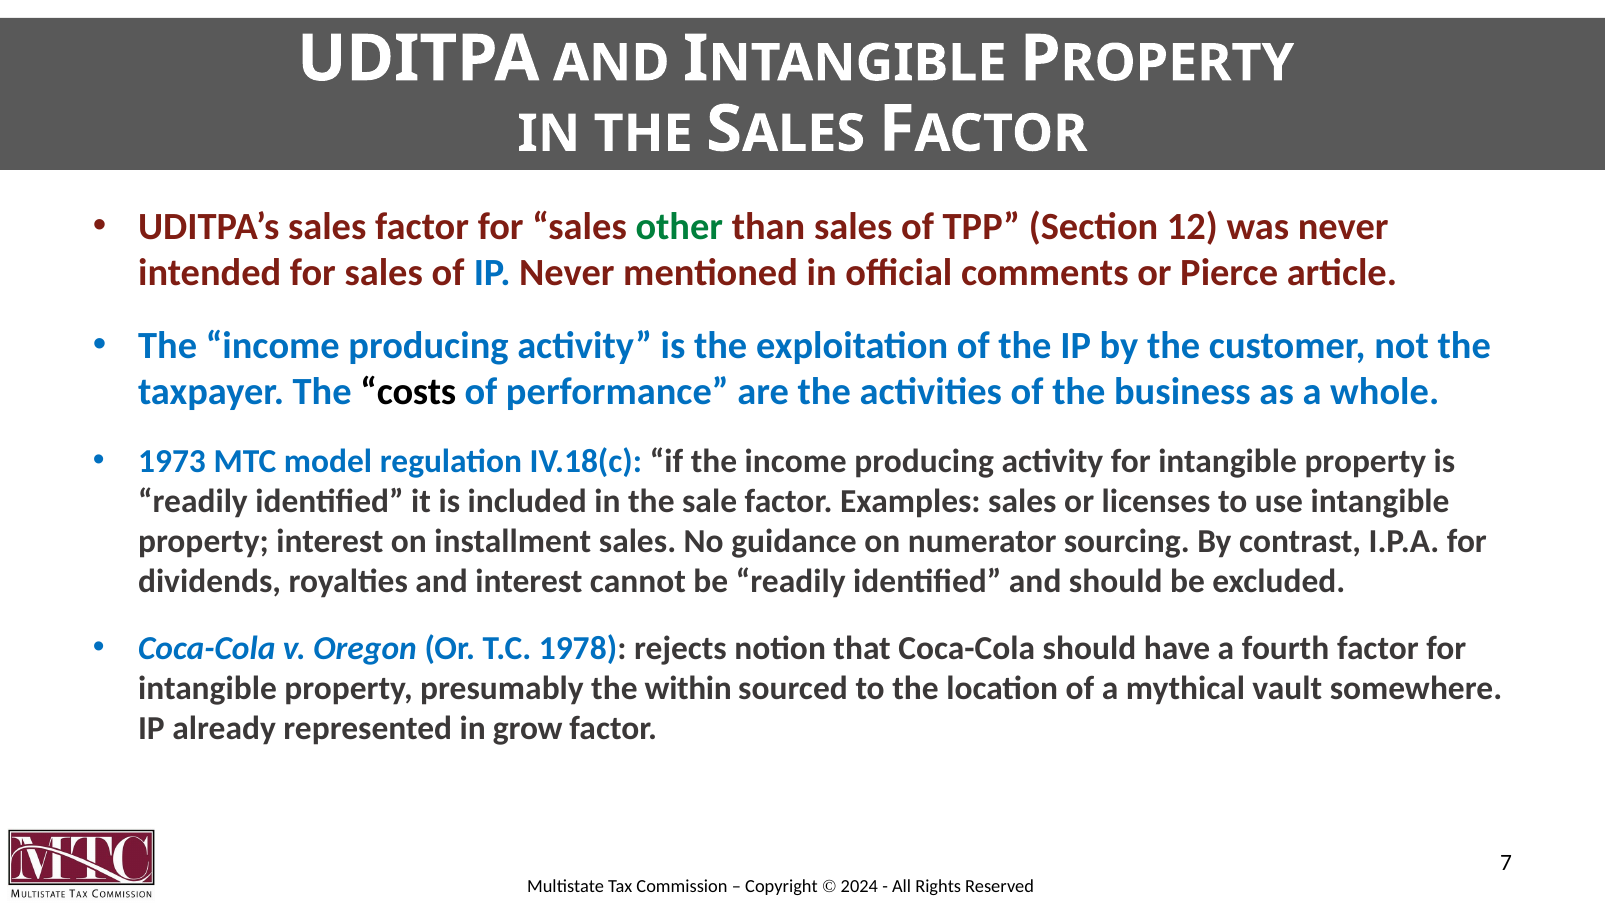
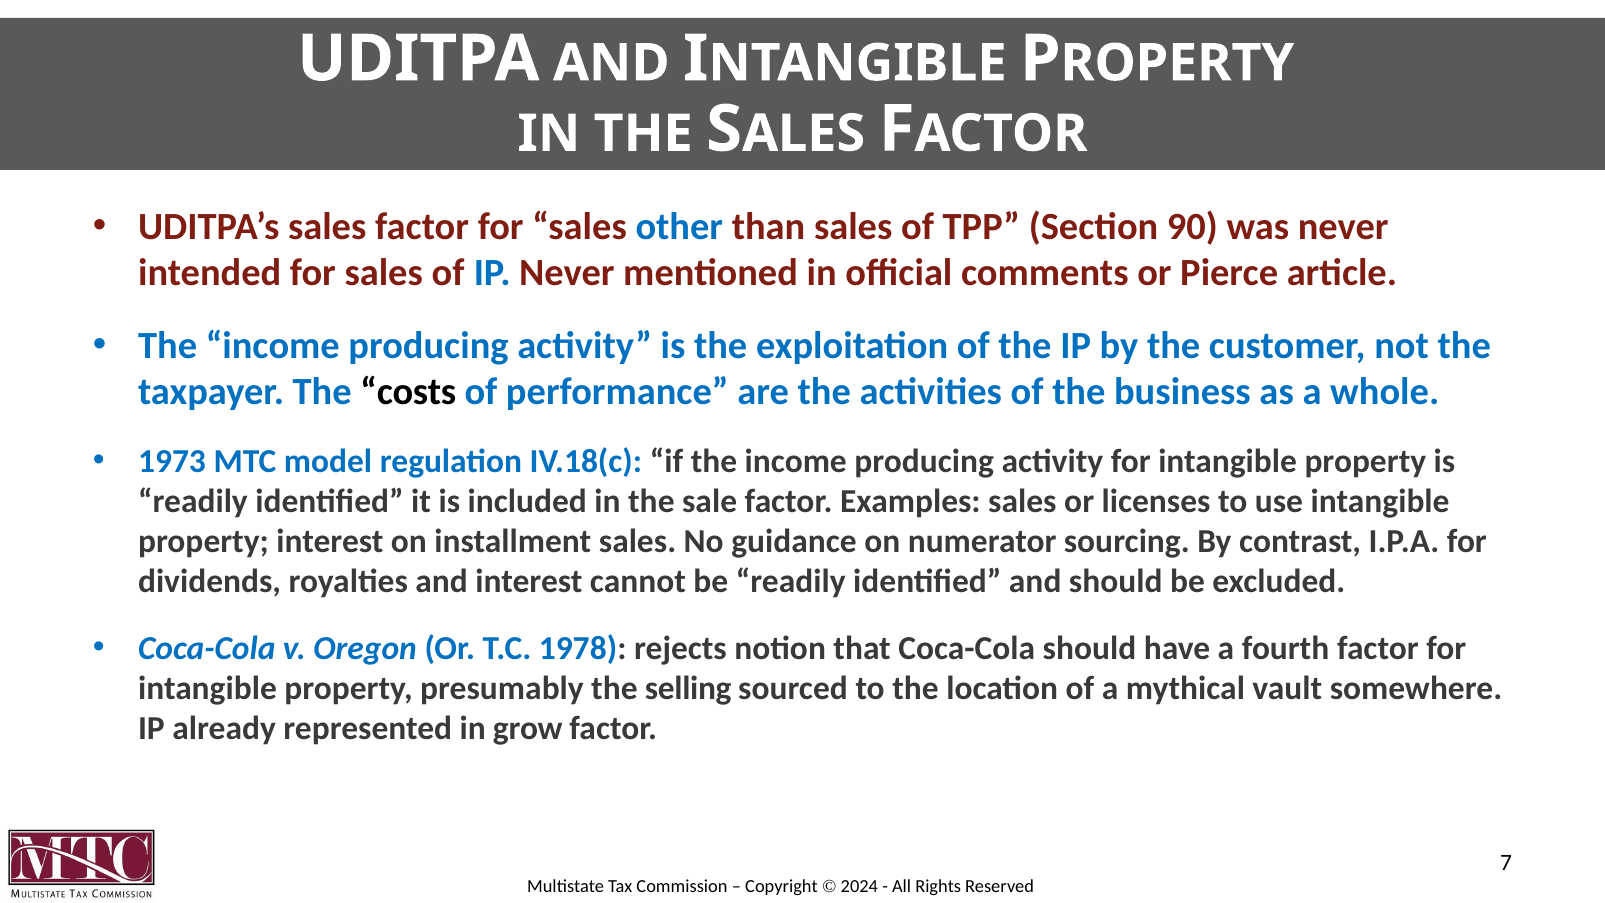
other colour: green -> blue (679, 227)
12: 12 -> 90 (1192, 227)
within: within -> selling (688, 689)
